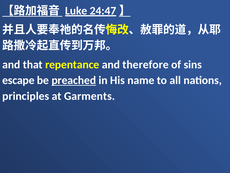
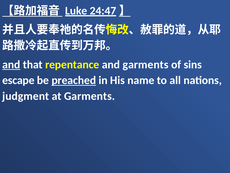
and underline: none -> present (11, 64)
and therefore: therefore -> garments (146, 64)
principles: principles -> judgment (26, 96)
